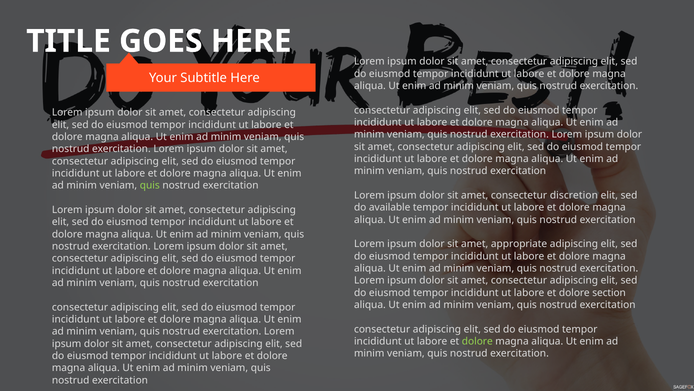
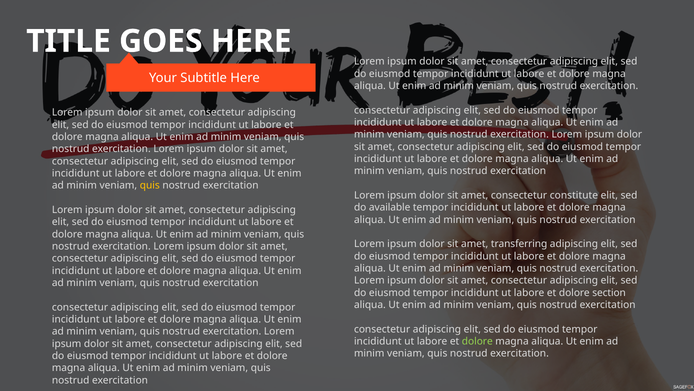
quis colour: light green -> yellow (150, 185)
discretion: discretion -> constitute (574, 195)
appropriate: appropriate -> transferring (519, 244)
